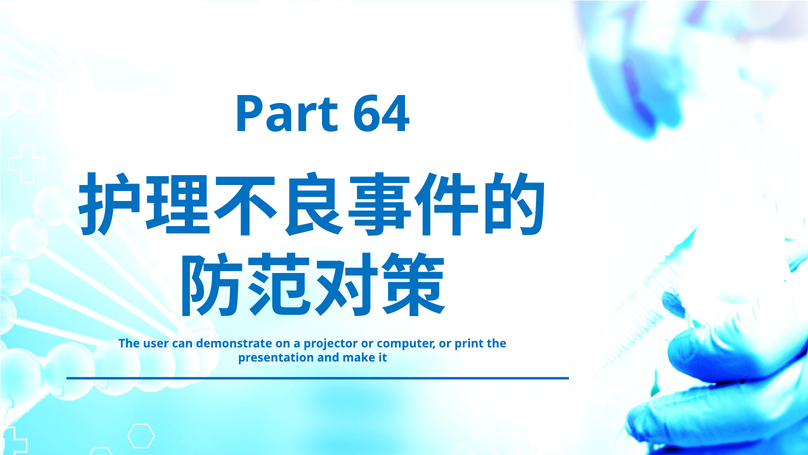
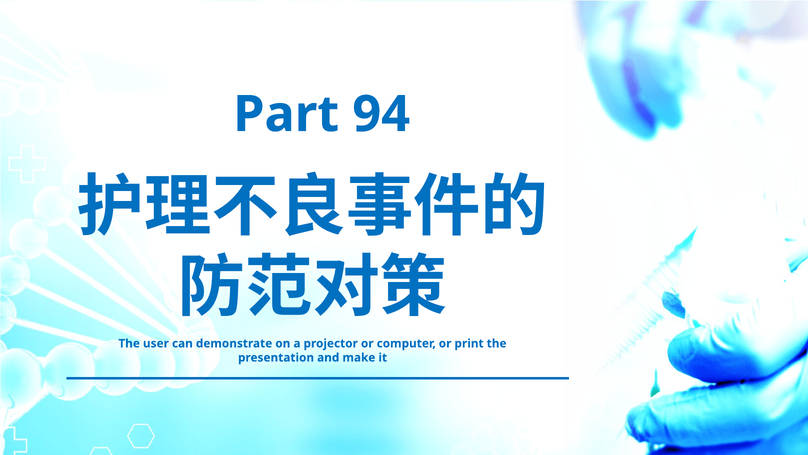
64: 64 -> 94 (381, 114)
